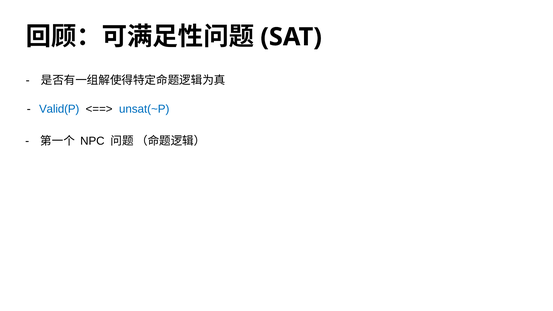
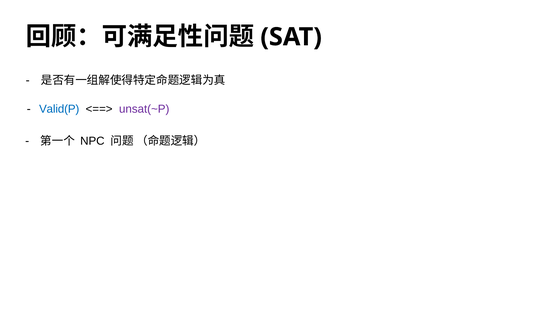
unsat(~P colour: blue -> purple (144, 109)
